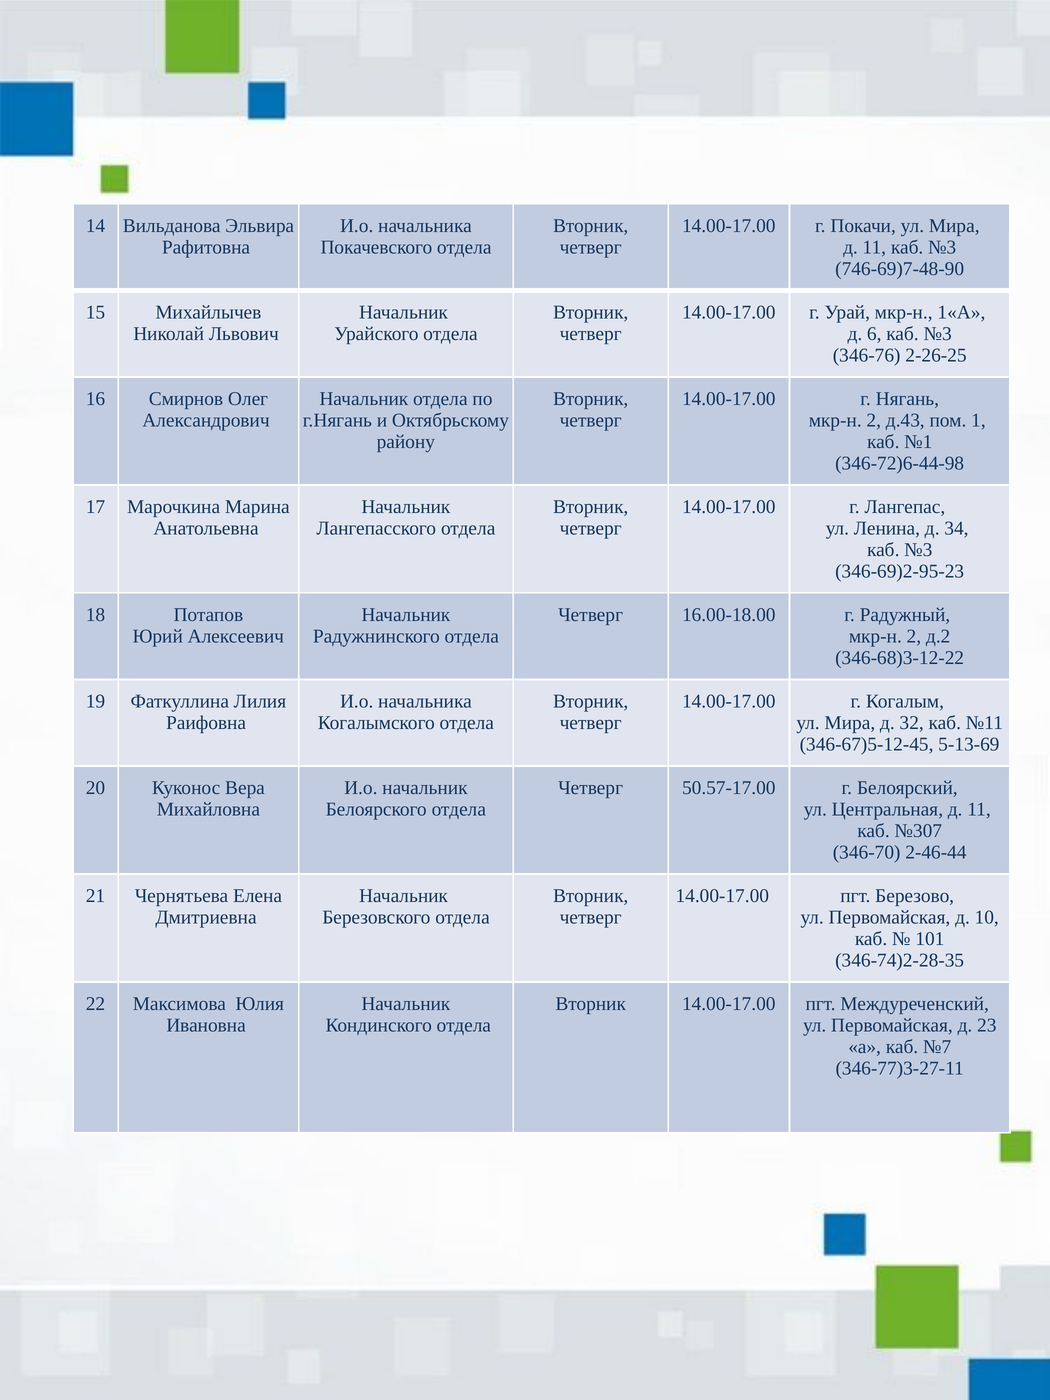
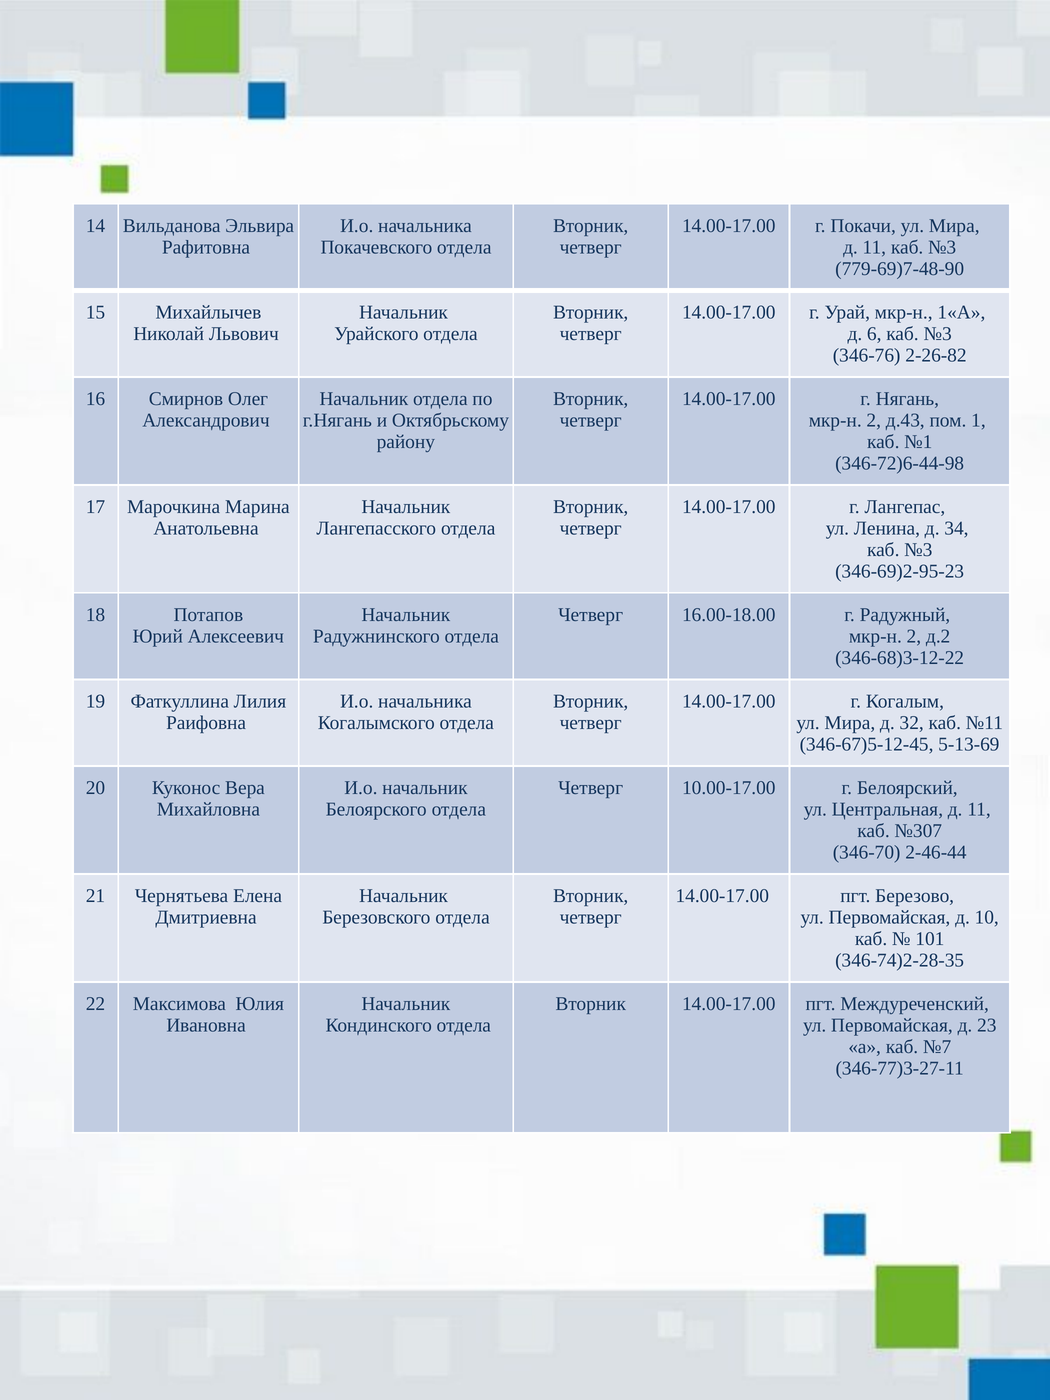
746-69)7-48-90: 746-69)7-48-90 -> 779-69)7-48-90 (900, 269)
2-26-25: 2-26-25 -> 2-26-82 (936, 355)
50.57-17.00: 50.57-17.00 -> 10.00-17.00 (729, 788)
